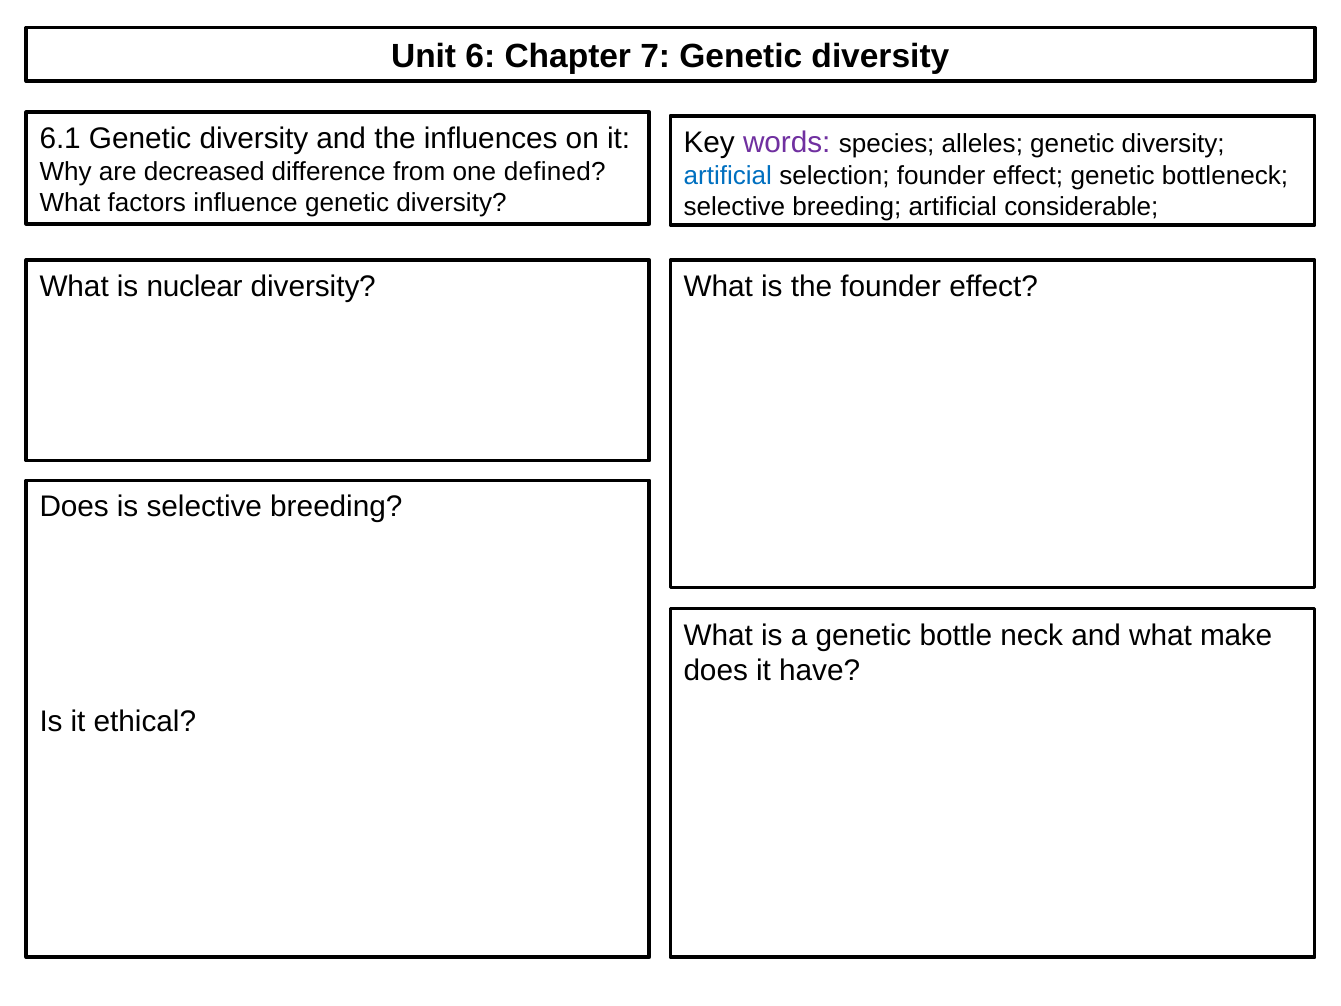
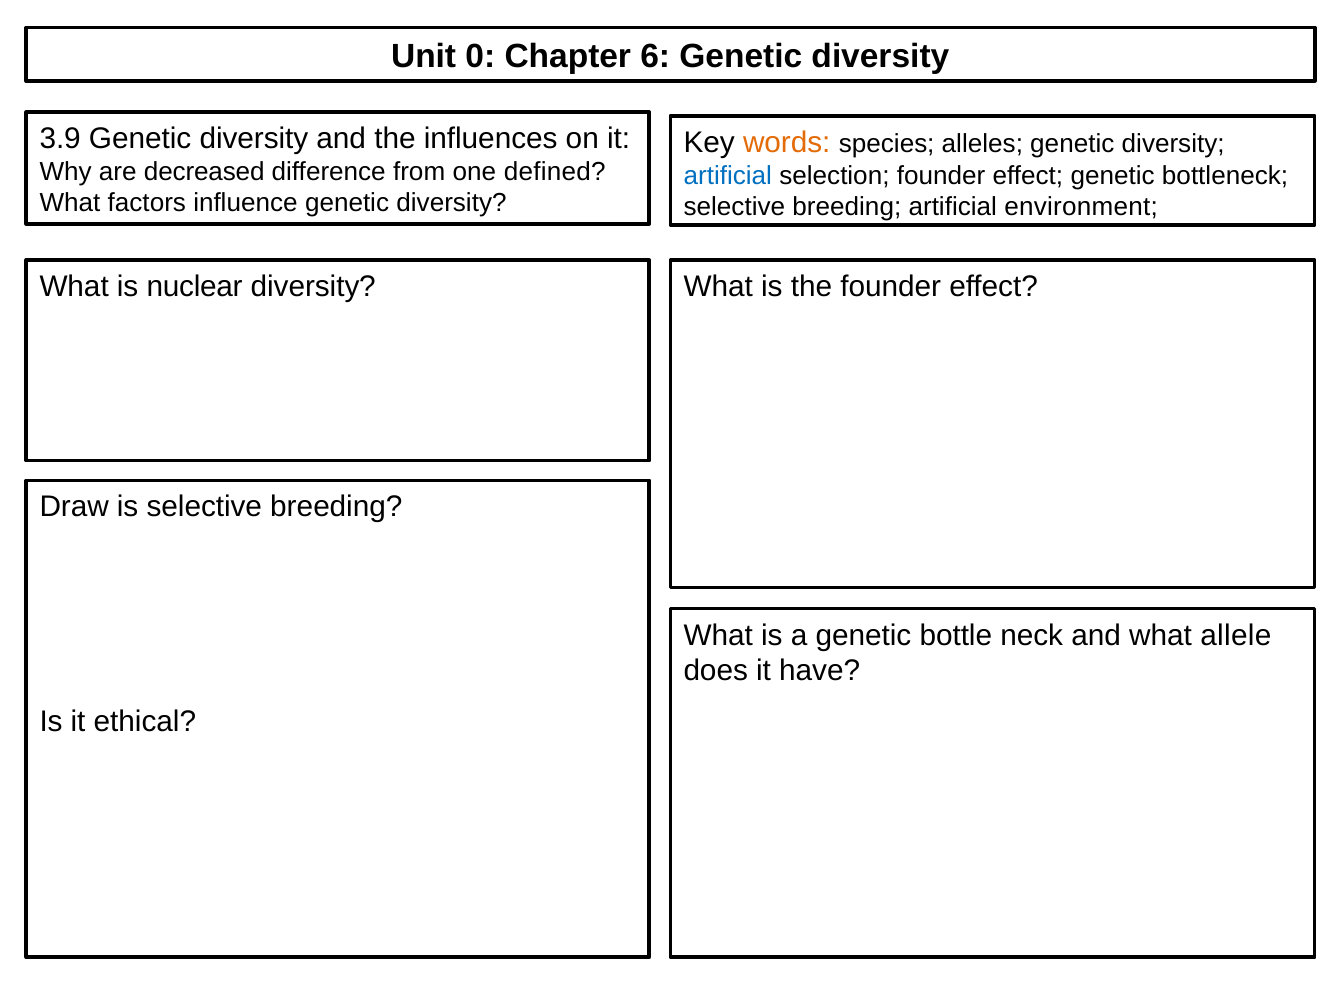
6: 6 -> 0 (480, 57)
7: 7 -> 6 (655, 57)
6.1: 6.1 -> 3.9 (60, 139)
words colour: purple -> orange (787, 142)
considerable: considerable -> environment (1081, 207)
Does: Does -> Draw (74, 507)
make: make -> allele (1236, 635)
